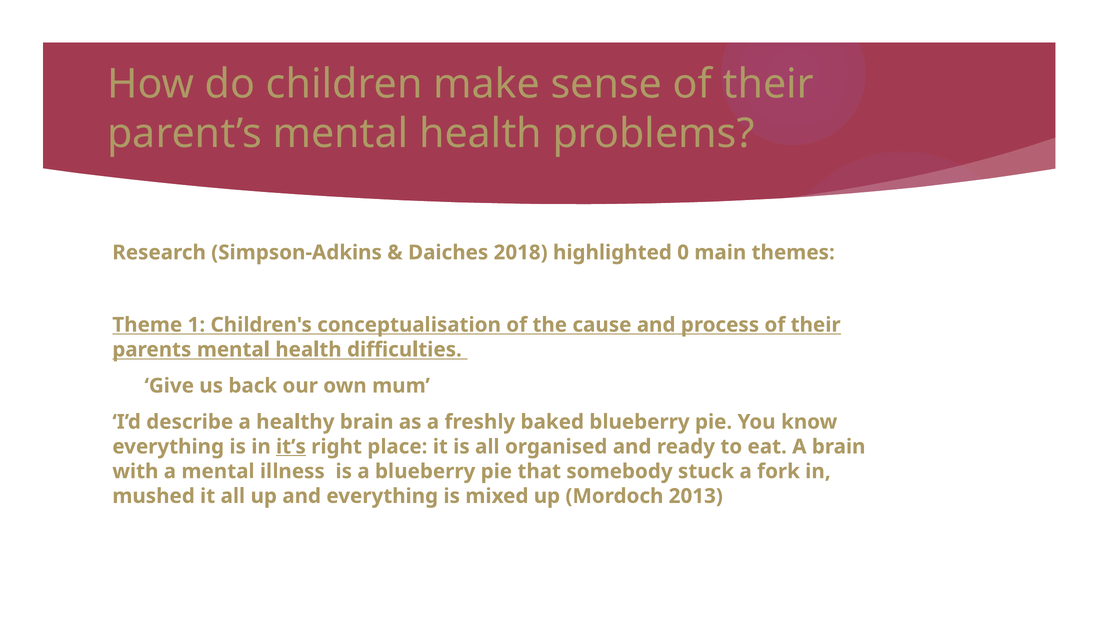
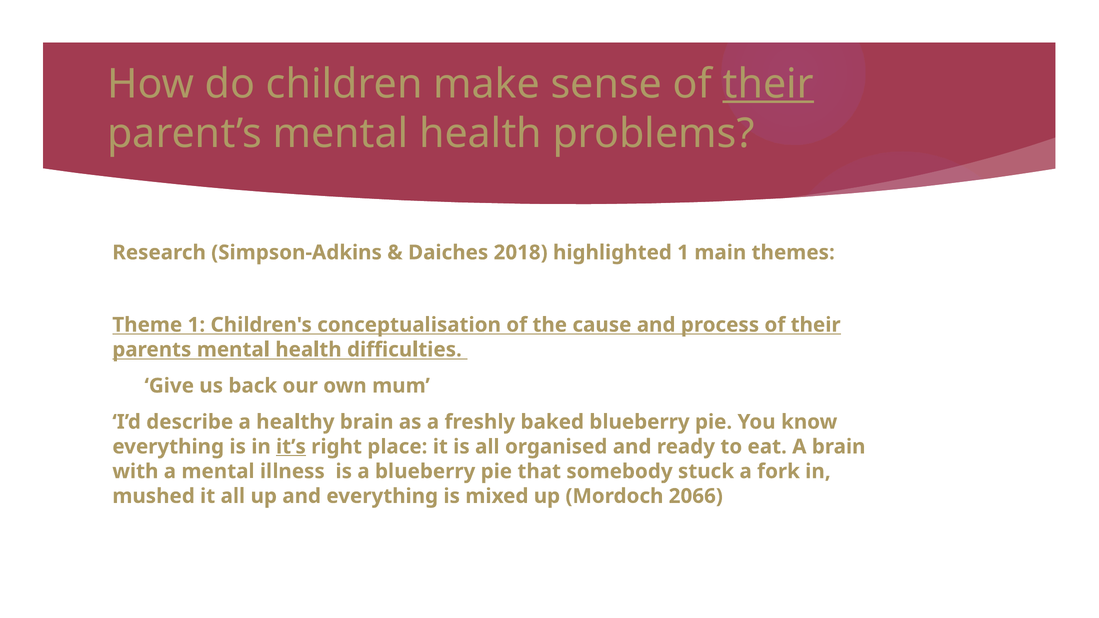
their underline: none -> present (768, 84)
highlighted 0: 0 -> 1 (683, 253)
2013: 2013 -> 2066 (696, 496)
